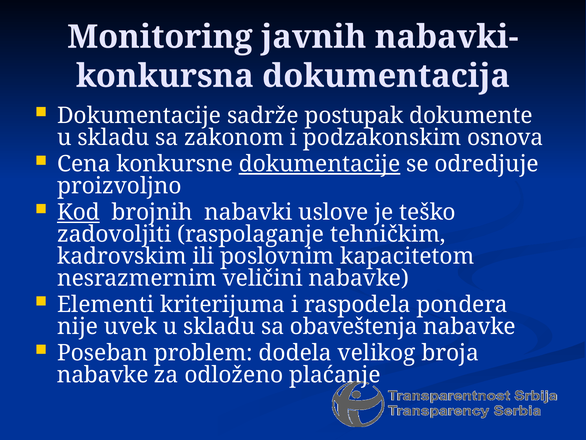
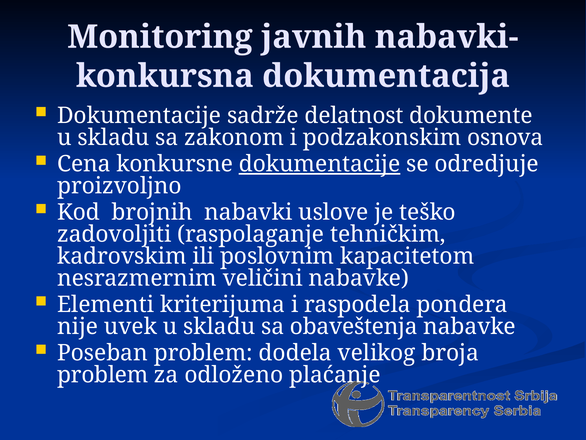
postupak: postupak -> delatnost (354, 115)
Kod underline: present -> none (79, 212)
nabavke: nabavke -> problem (103, 375)
